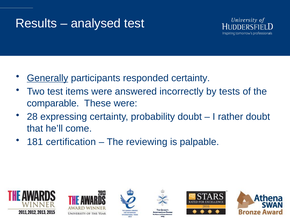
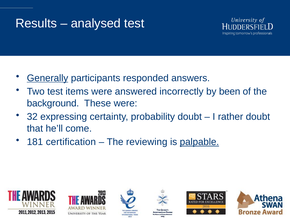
responded certainty: certainty -> answers (191, 78)
tests: tests -> been (230, 91)
comparable: comparable -> background (53, 103)
28: 28 -> 32 (32, 117)
palpable underline: none -> present (199, 142)
